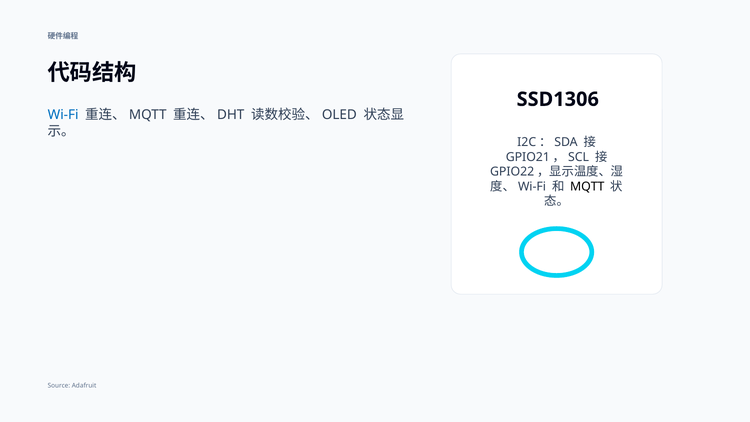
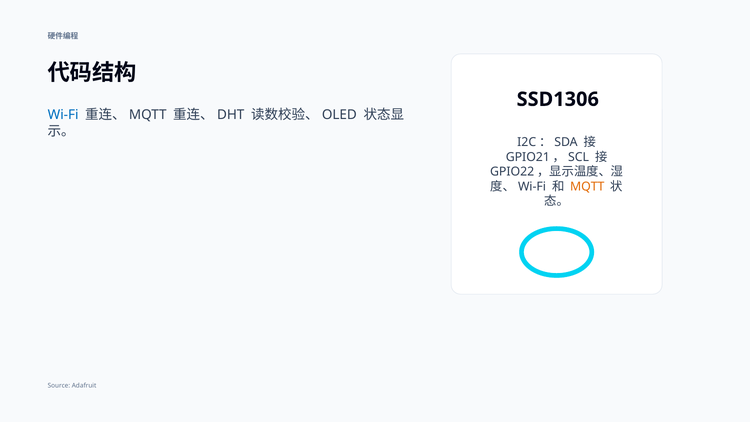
MQTT colour: black -> orange (587, 187)
